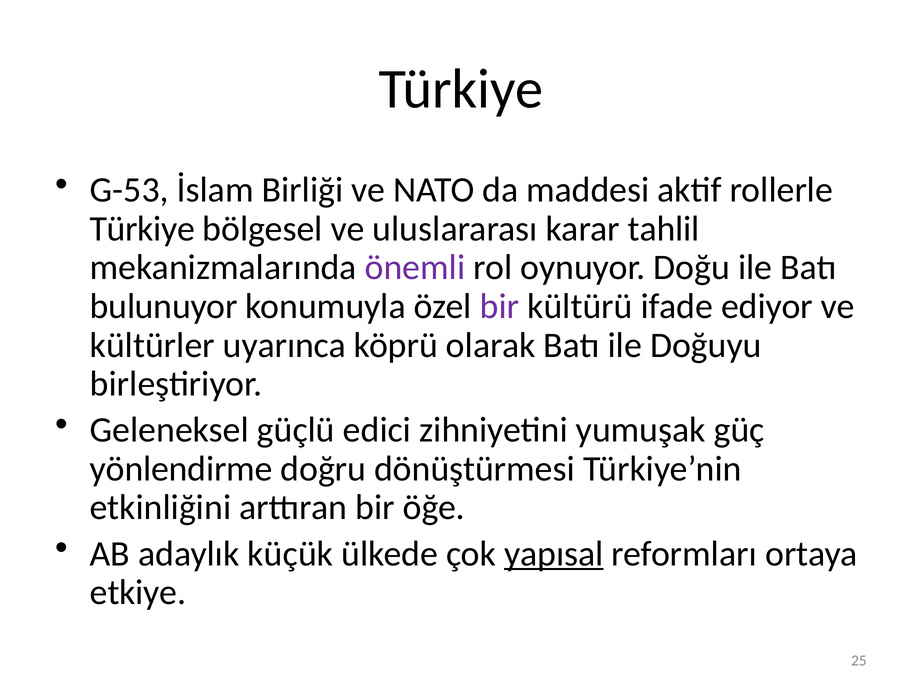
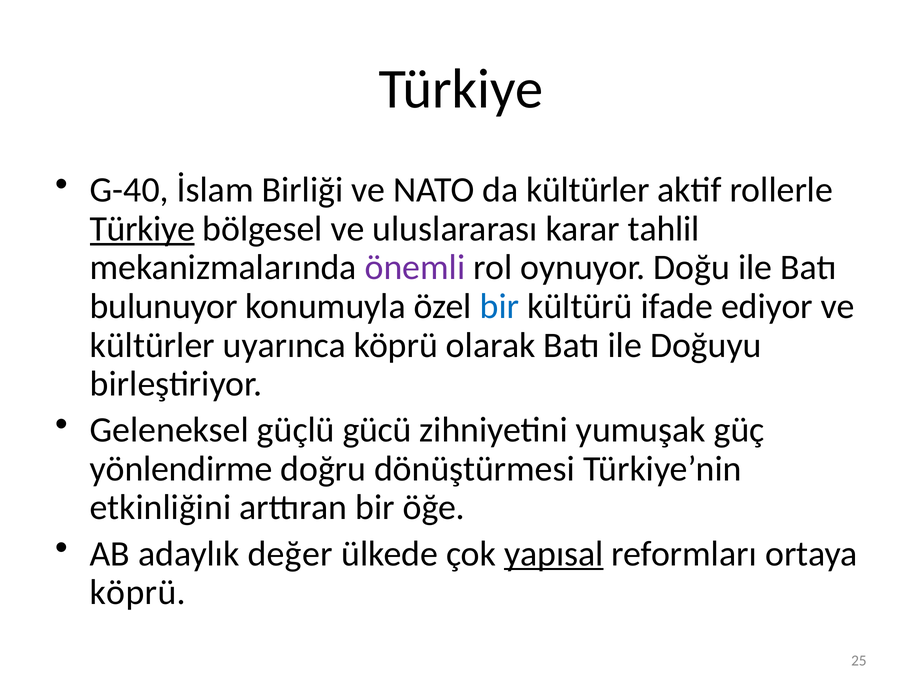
G-53: G-53 -> G-40 (129, 190)
da maddesi: maddesi -> kültürler (588, 190)
Türkiye underline: none -> present (142, 229)
bir colour: purple -> blue (499, 306)
edici: edici -> gücü (377, 430)
küçük: küçük -> değer (290, 553)
etkiye: etkiye -> köprü (138, 592)
